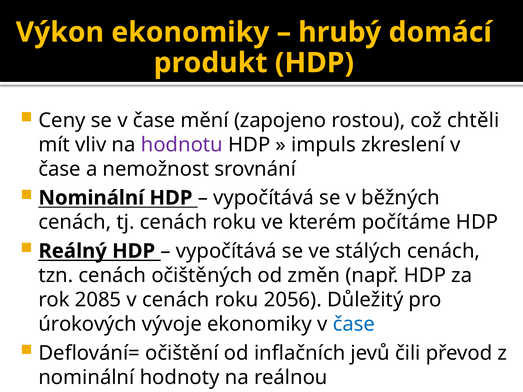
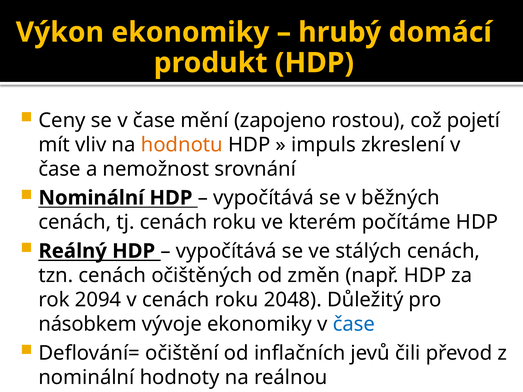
chtěli: chtěli -> pojetí (473, 120)
hodnotu colour: purple -> orange (182, 145)
2085: 2085 -> 2094 (98, 300)
2056: 2056 -> 2048 (293, 300)
úrokových: úrokových -> násobkem (88, 324)
